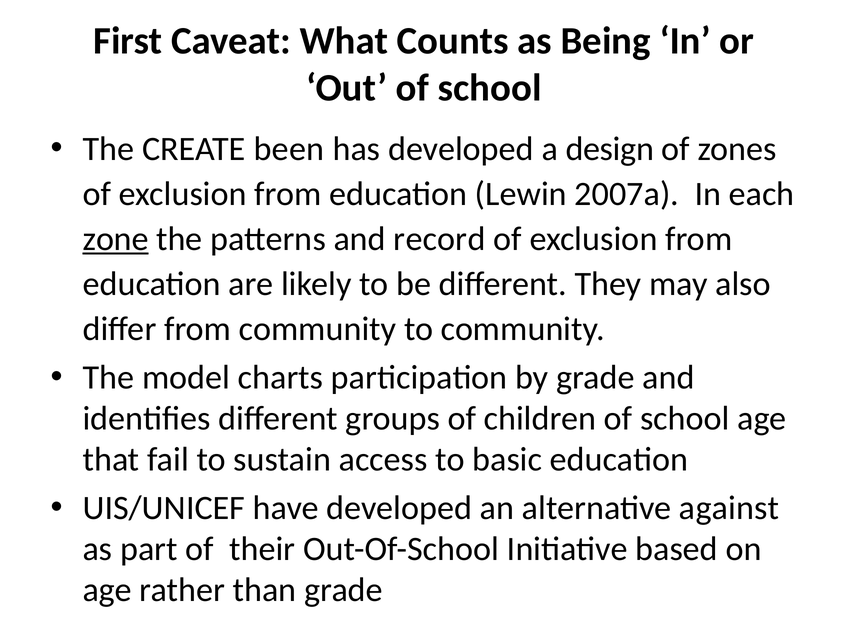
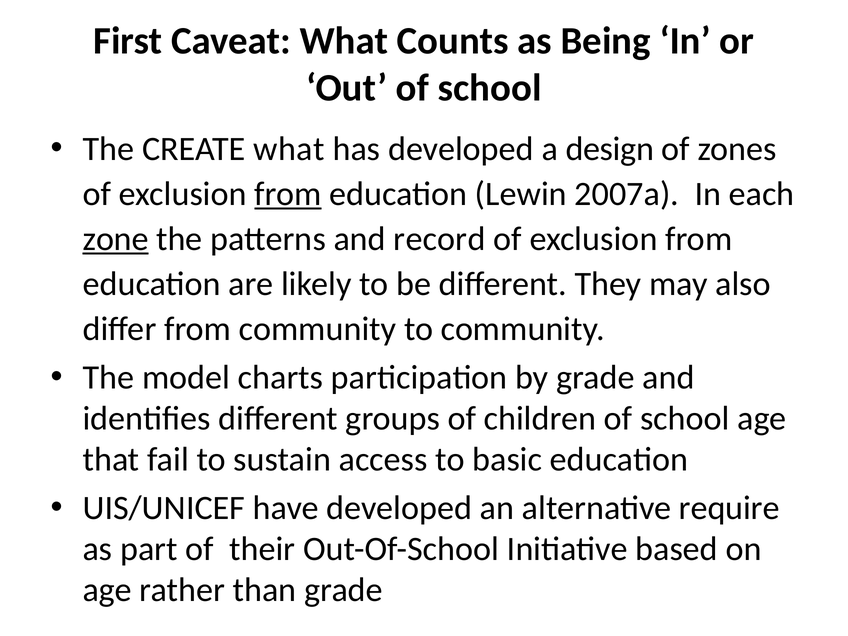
CREATE been: been -> what (289, 149)
from underline: none -> present (288, 194)
against: against -> require (729, 508)
